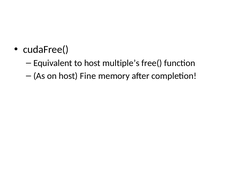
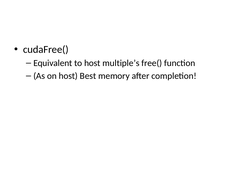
Fine: Fine -> Best (88, 76)
